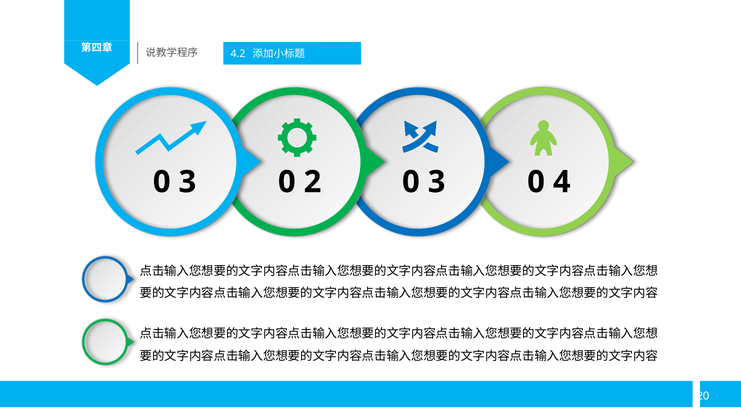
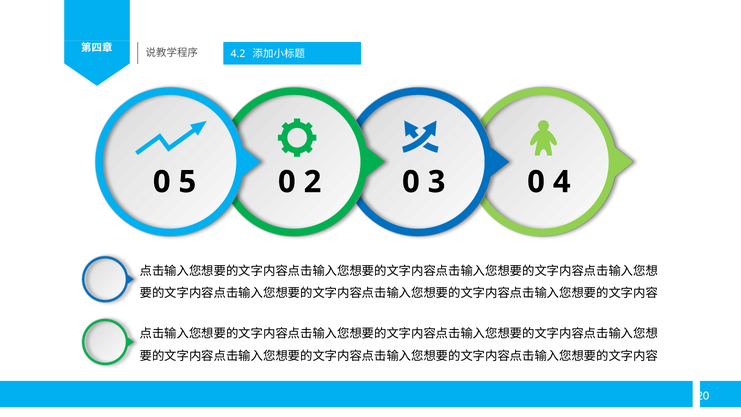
3: 3 -> 5 (187, 182)
